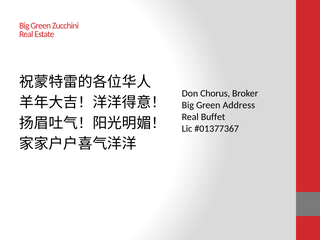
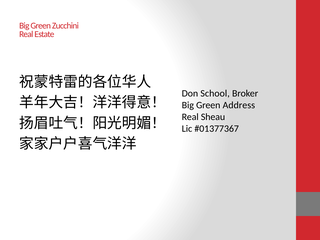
Chorus: Chorus -> School (215, 93)
Buffet: Buffet -> Sheau (213, 117)
